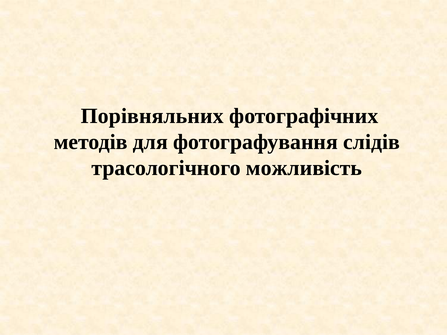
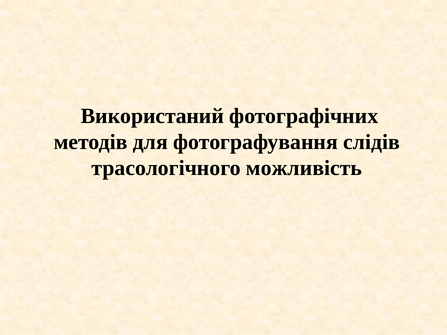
Порівняльних: Порівняльних -> Використаний (152, 116)
